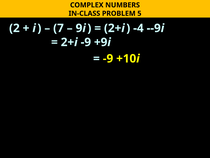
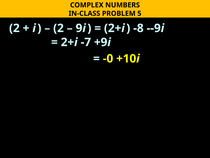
7: 7 -> 2 (58, 28)
-4: -4 -> -8 (138, 28)
2+i -9: -9 -> -7 (86, 42)
-9: -9 -> -0 (108, 58)
